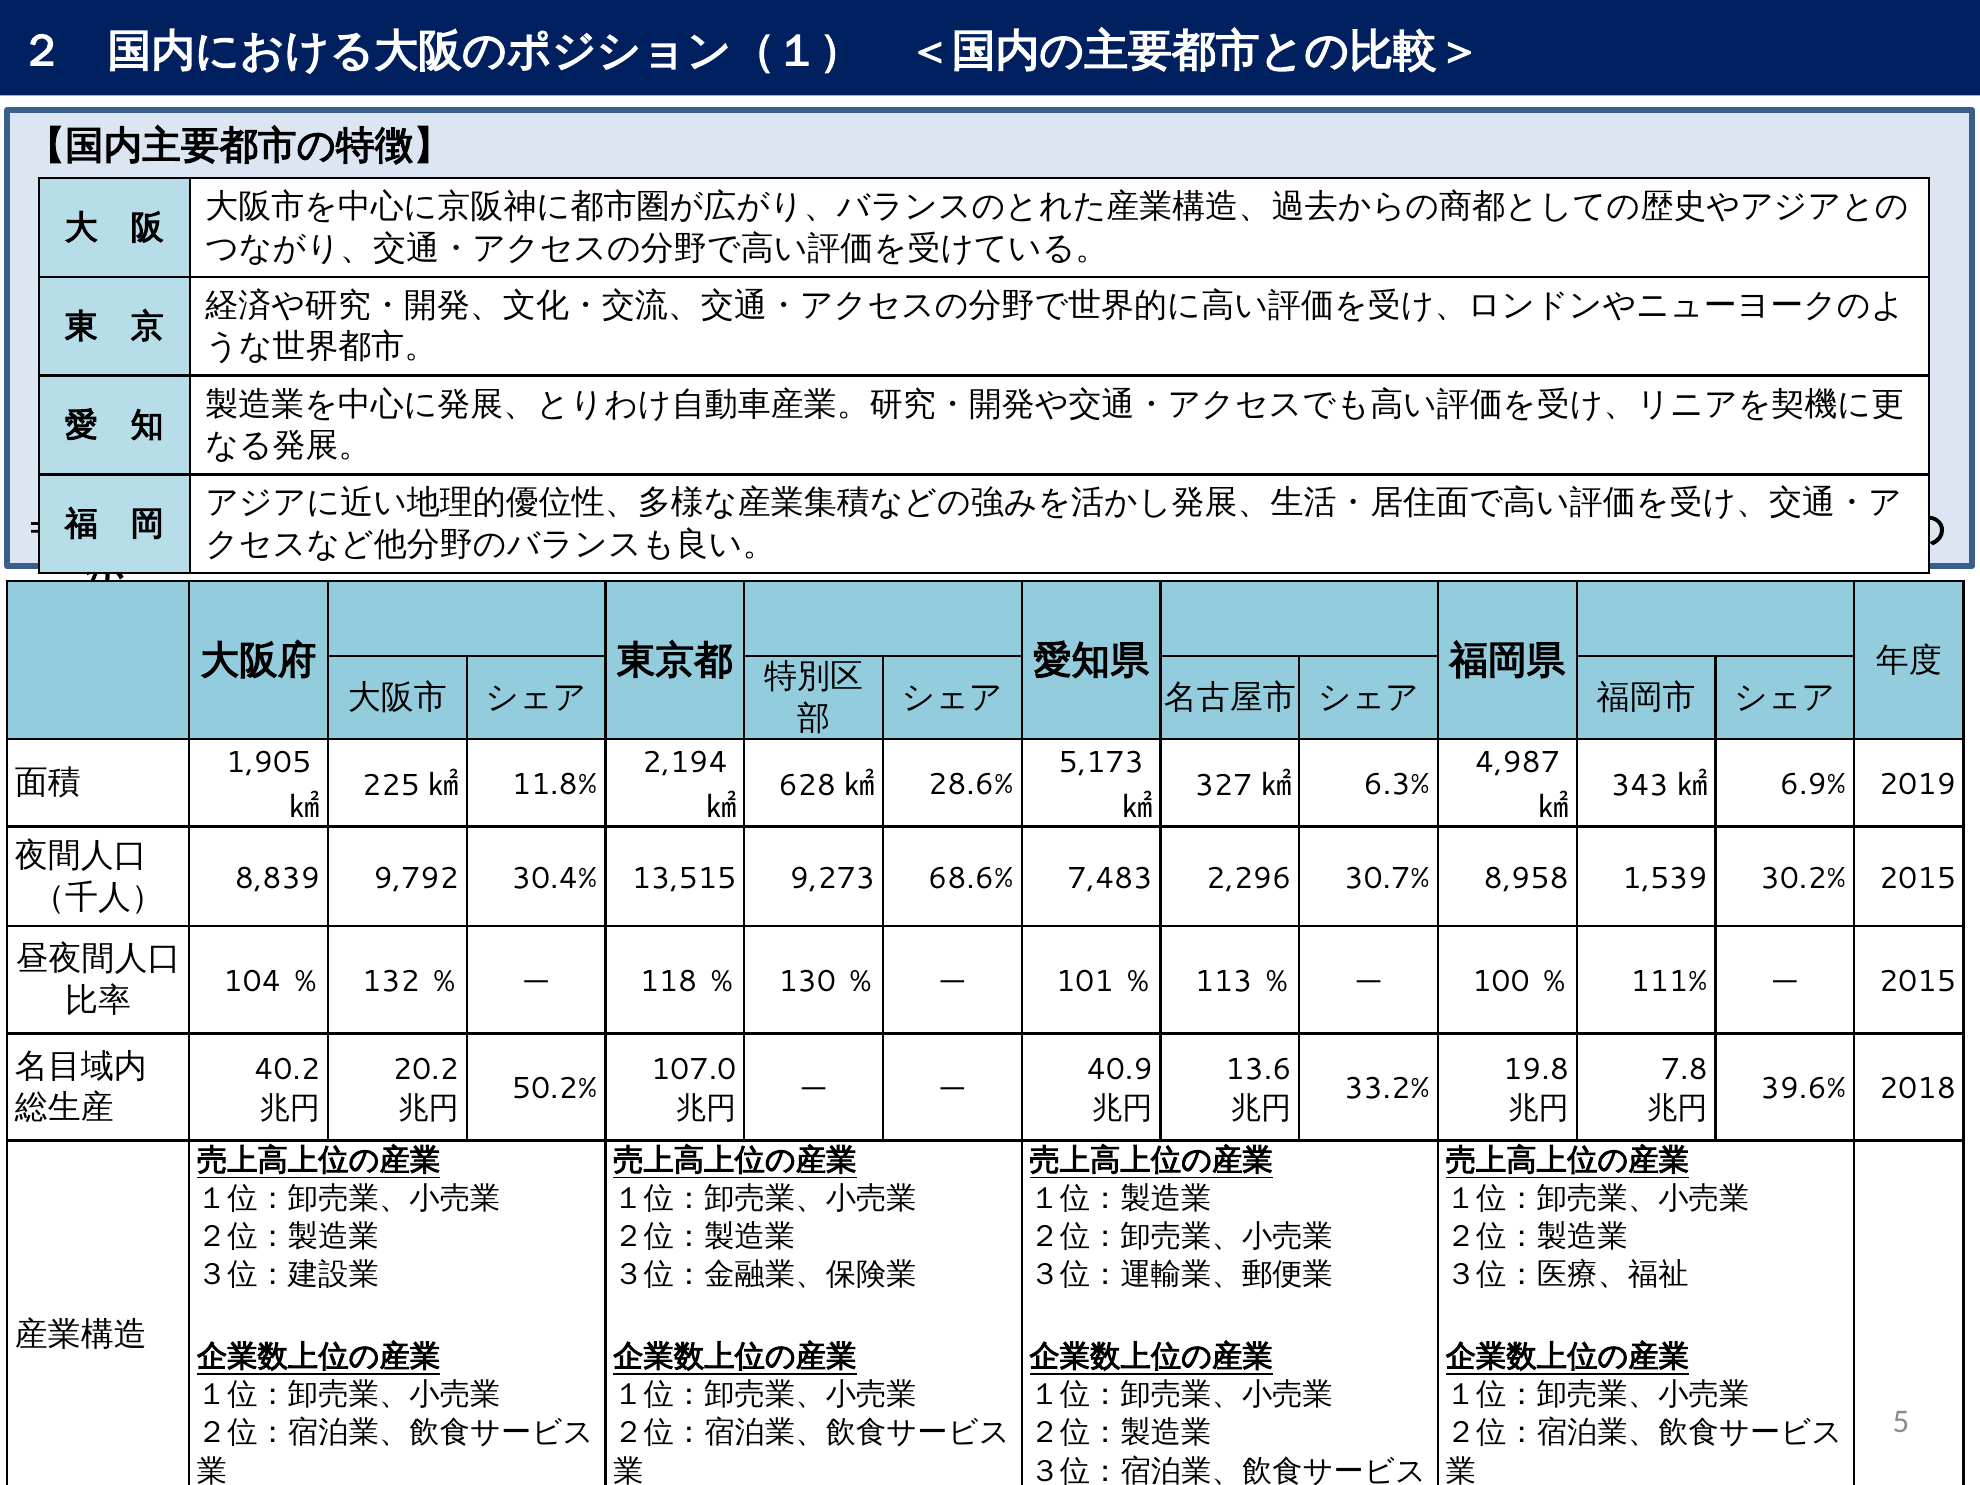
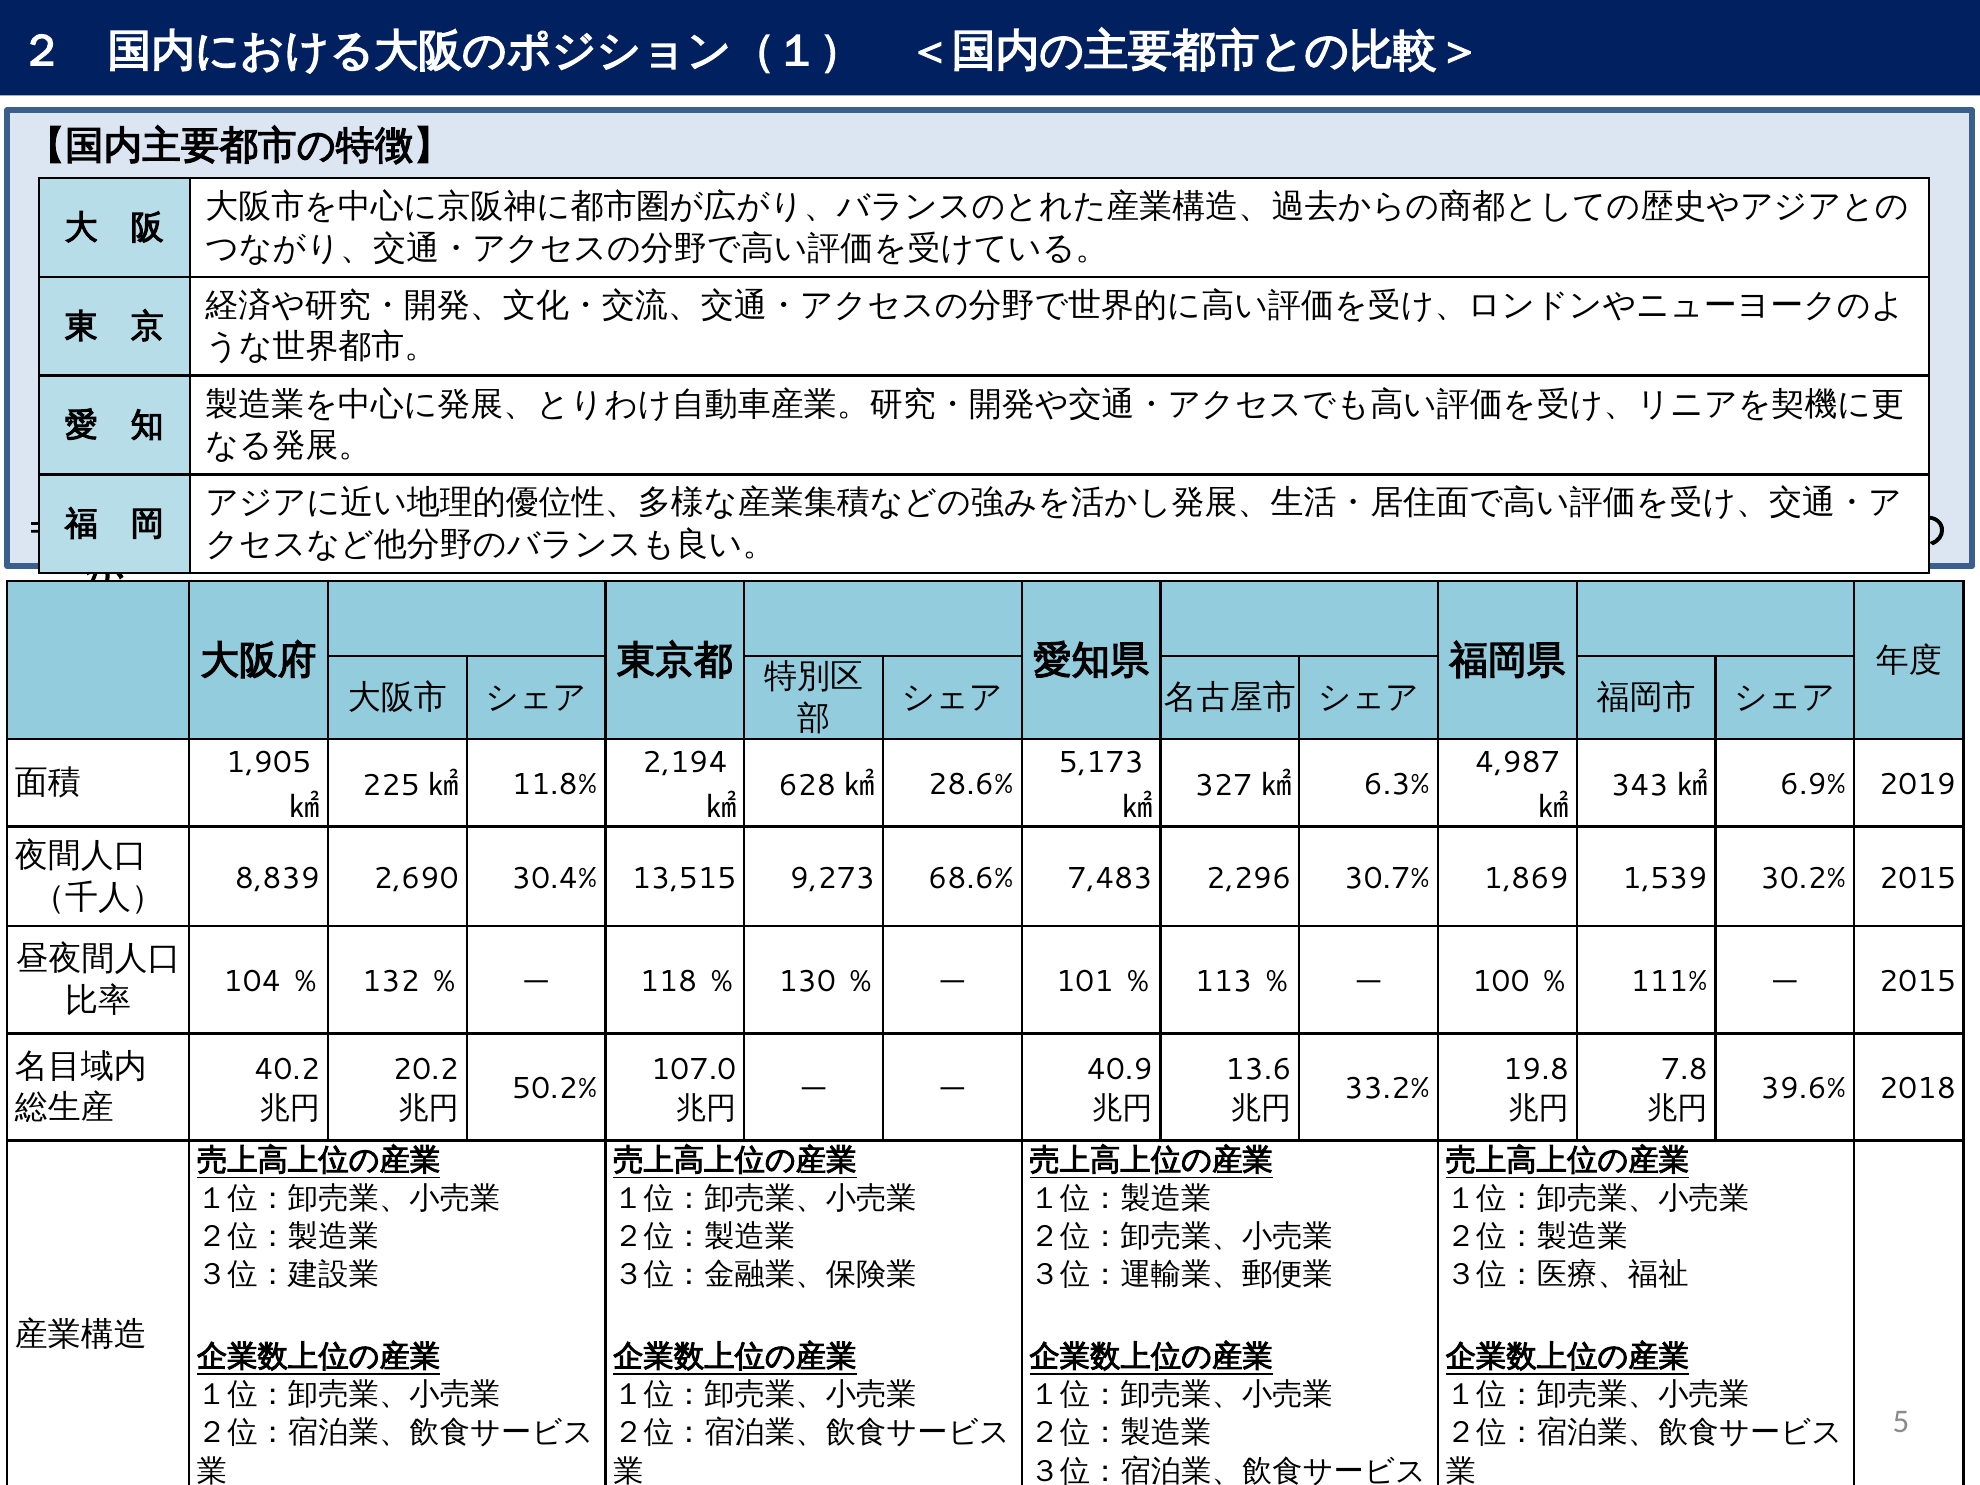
9,792: 9,792 -> 2,690 (416, 878)
8,958: 8,958 -> 1,869 (1526, 878)
